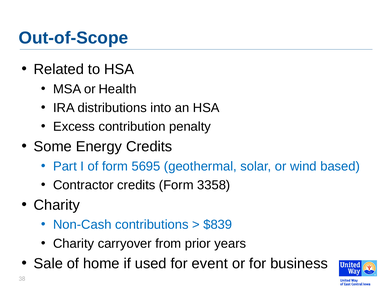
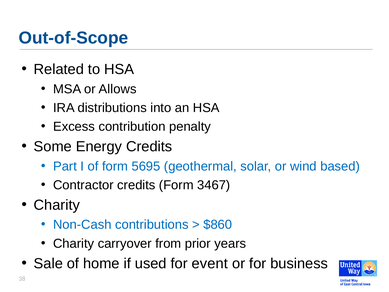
Health: Health -> Allows (118, 89)
3358: 3358 -> 3467 (214, 185)
$839: $839 -> $860 (218, 225)
